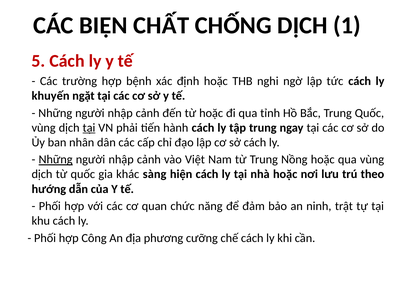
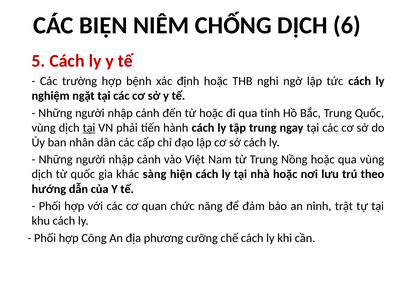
CHẤT: CHẤT -> NIÊM (161, 26)
1: 1 -> 6 (347, 26)
khuyến: khuyến -> nghiệm (51, 96)
Những underline: present -> none (56, 159)
